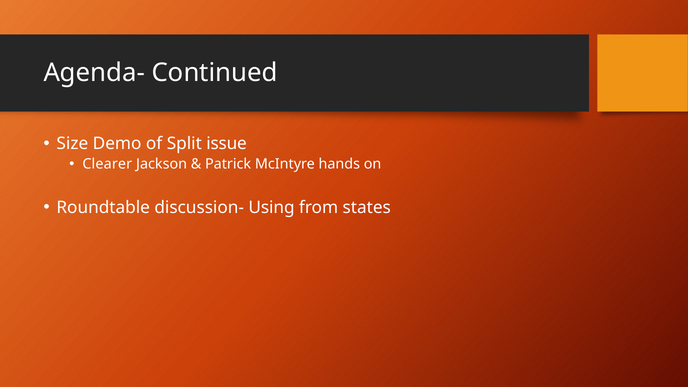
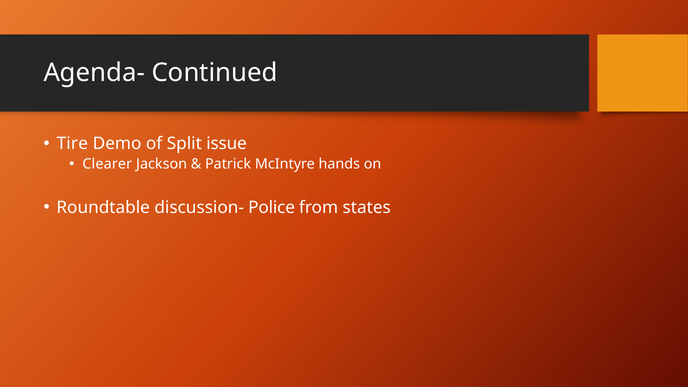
Size: Size -> Tire (72, 144)
Using: Using -> Police (272, 207)
